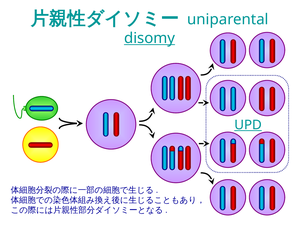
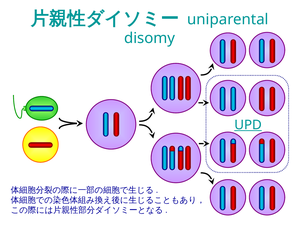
disomy underline: present -> none (150, 38)
